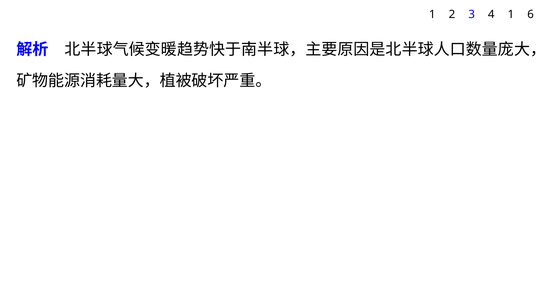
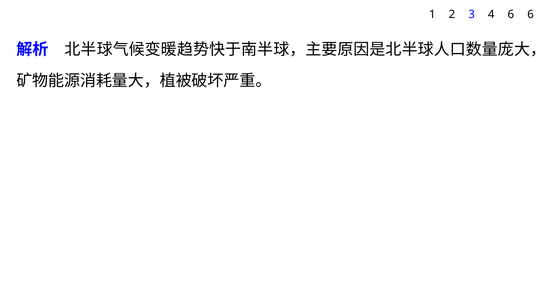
4 1: 1 -> 6 (511, 15)
